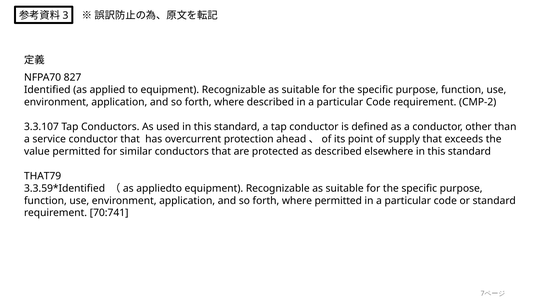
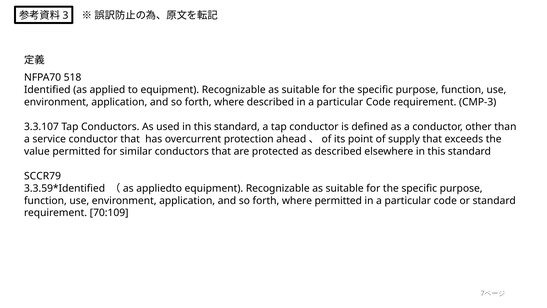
827: 827 -> 518 (73, 77)
CMP-2: CMP-2 -> CMP-3 (478, 102)
THAT79: THAT79 -> SCCR79 (43, 176)
70:741: 70:741 -> 70:109 (109, 213)
